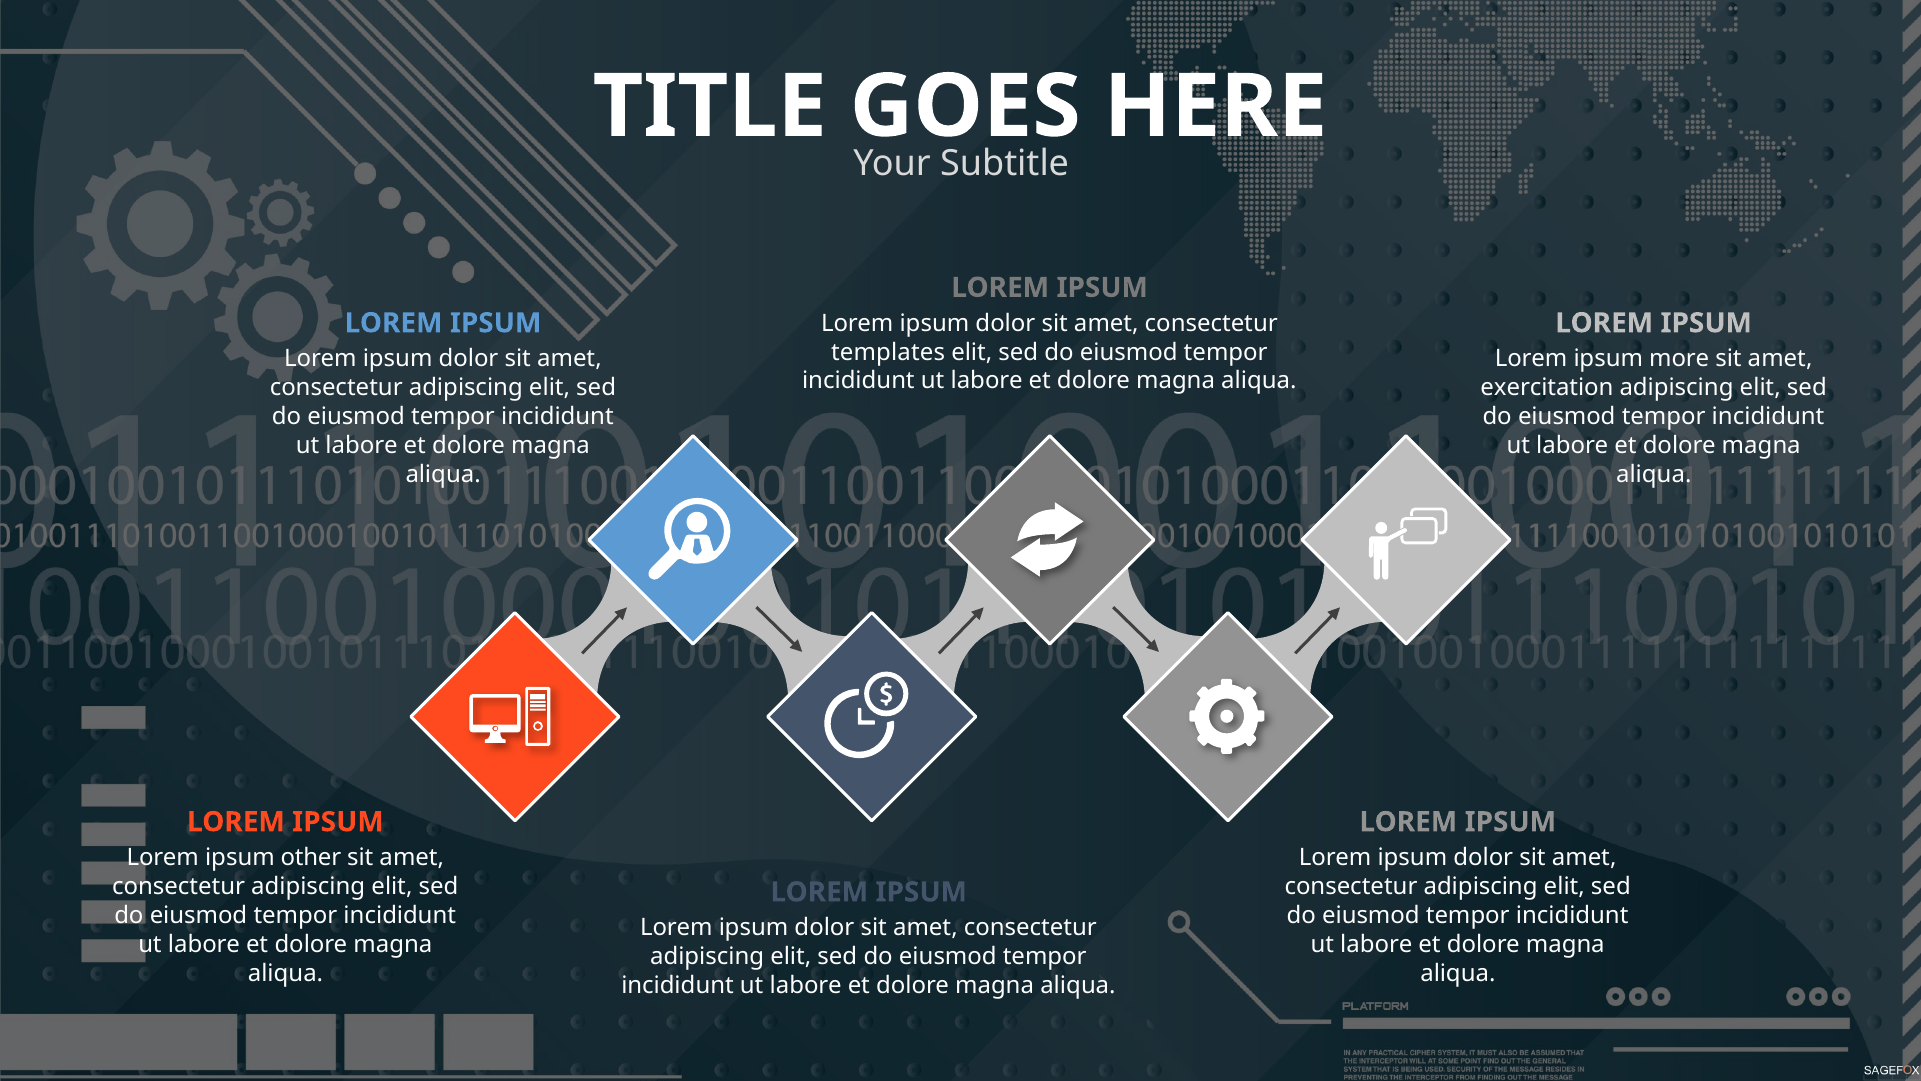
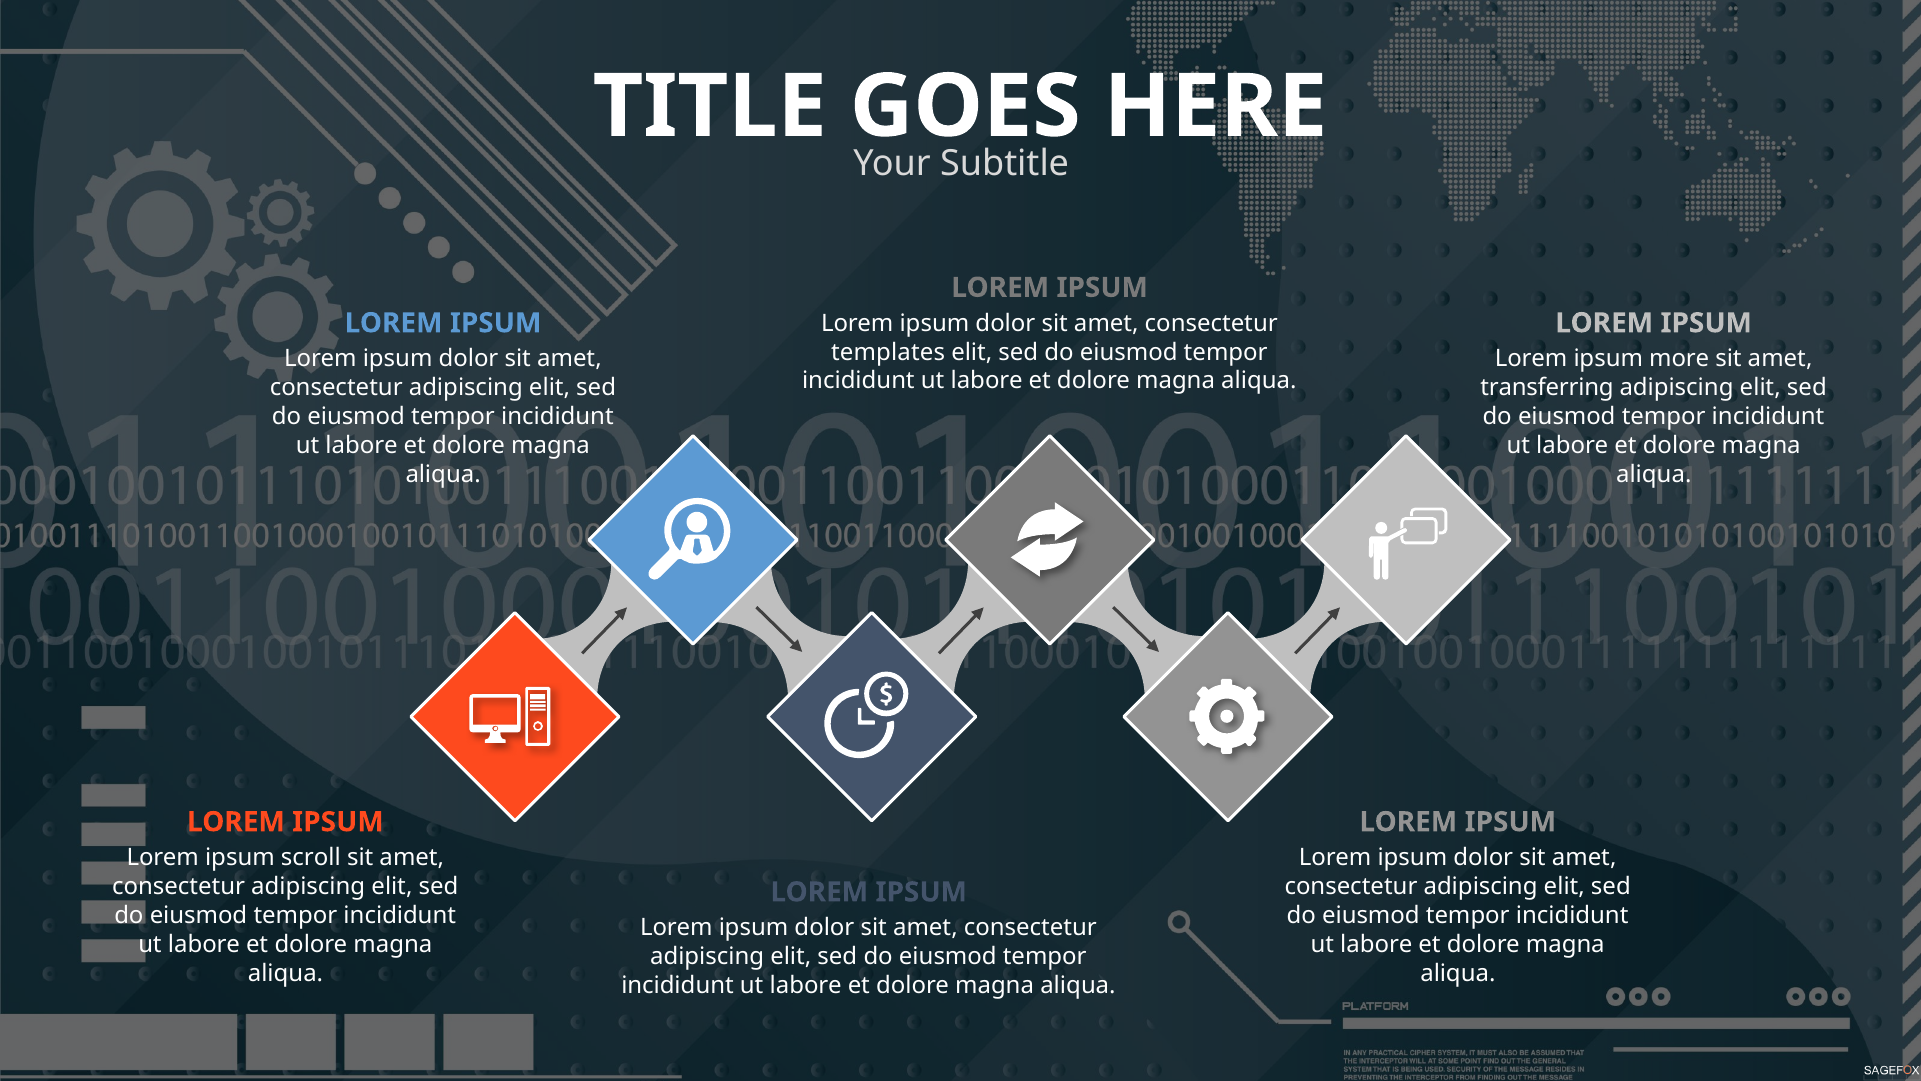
exercitation: exercitation -> transferring (1547, 387)
other: other -> scroll (311, 857)
